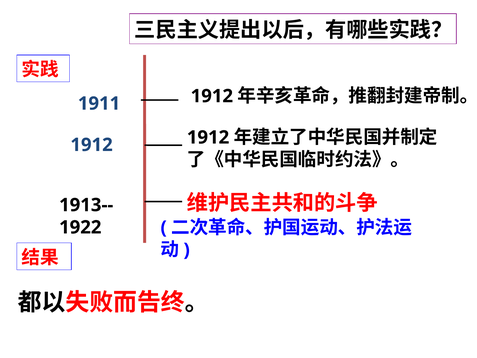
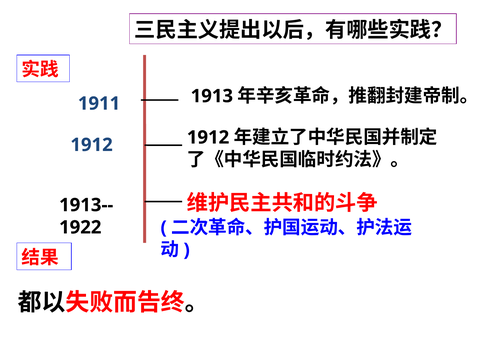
1911 1912: 1912 -> 1913 (212, 96)
